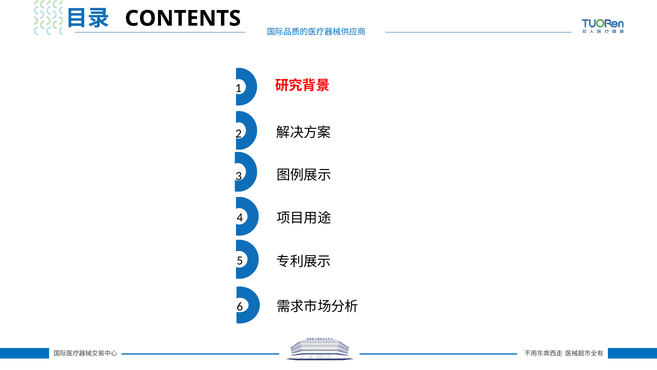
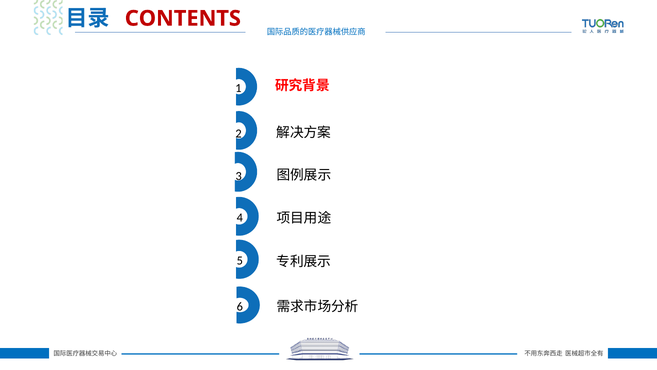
CONTENTS colour: black -> red (183, 18)
